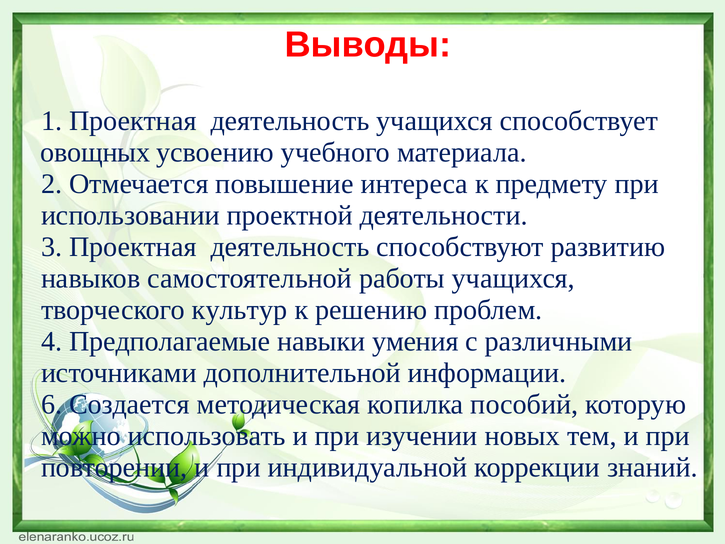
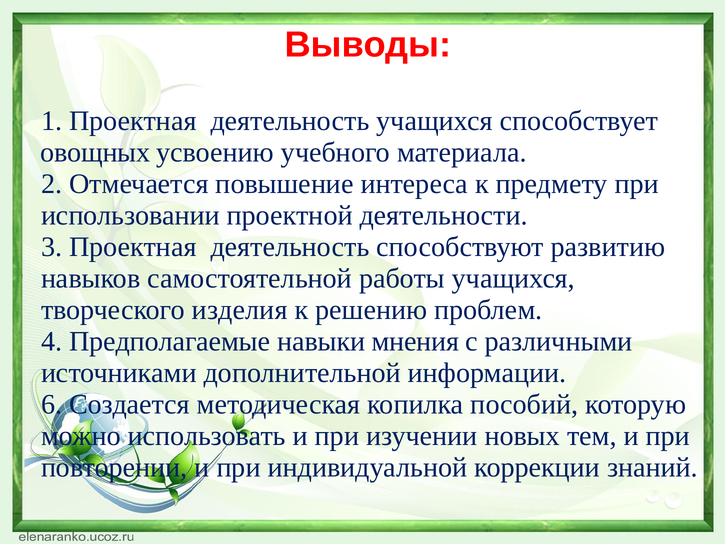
культур: культур -> изделия (240, 310)
умения: умения -> мнения (415, 341)
